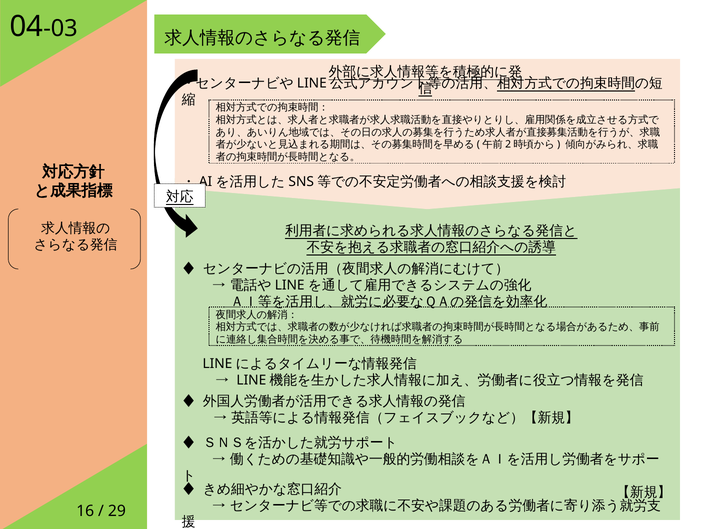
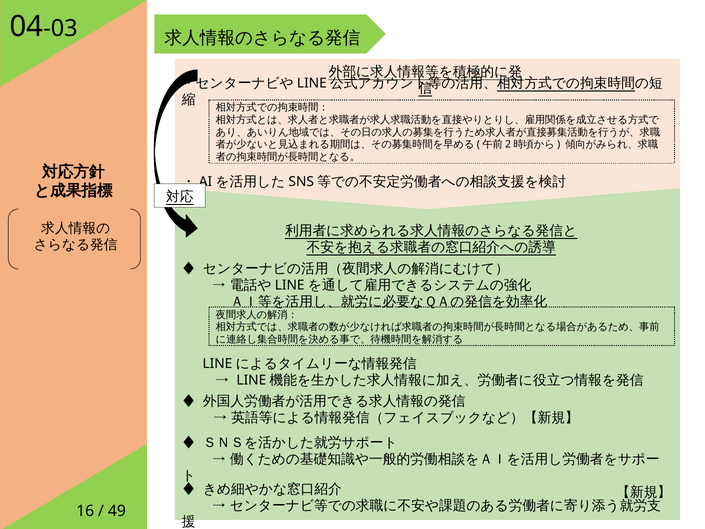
29: 29 -> 49 (117, 511)
